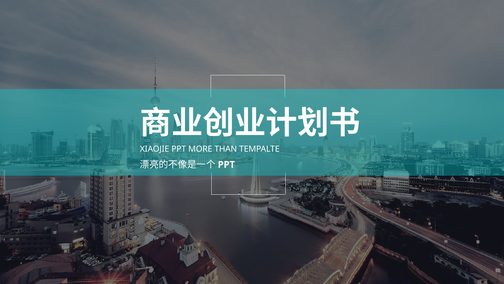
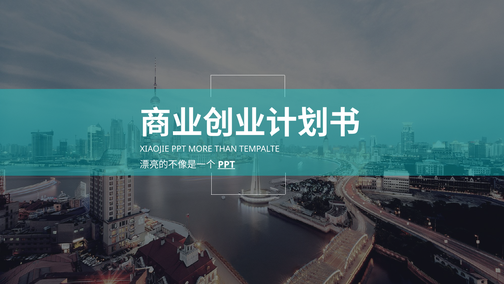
PPT underline: none -> present (226, 164)
